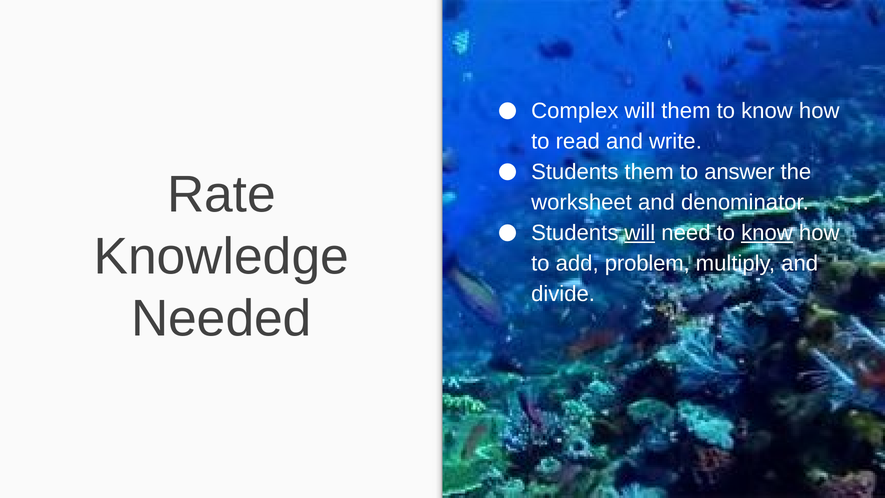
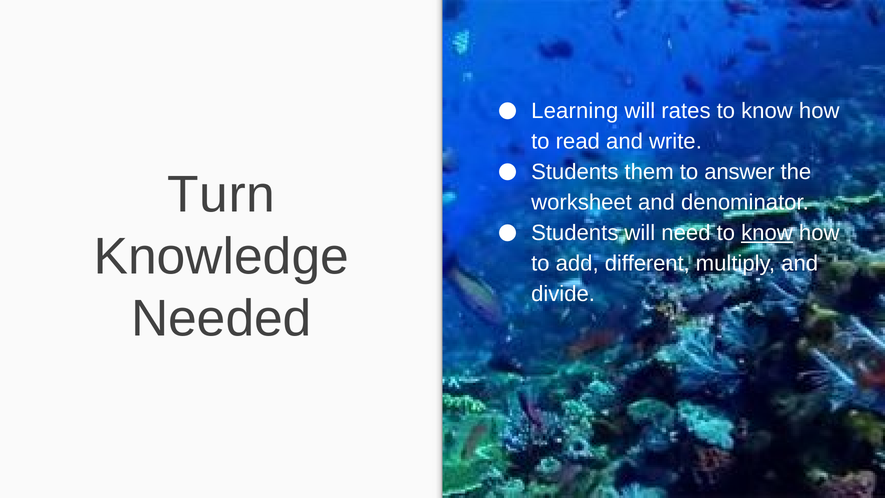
Complex: Complex -> Learning (575, 111)
will them: them -> rates (686, 111)
Rate: Rate -> Turn (221, 195)
will underline: present -> none (640, 233)
problem: problem -> different (647, 263)
